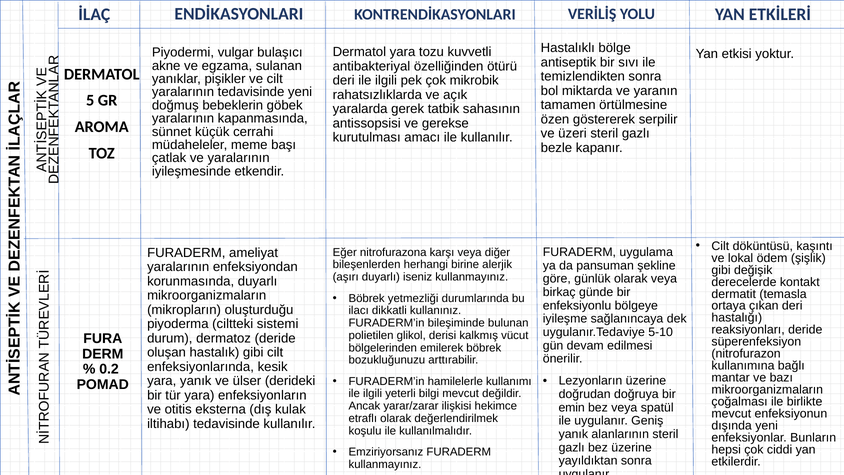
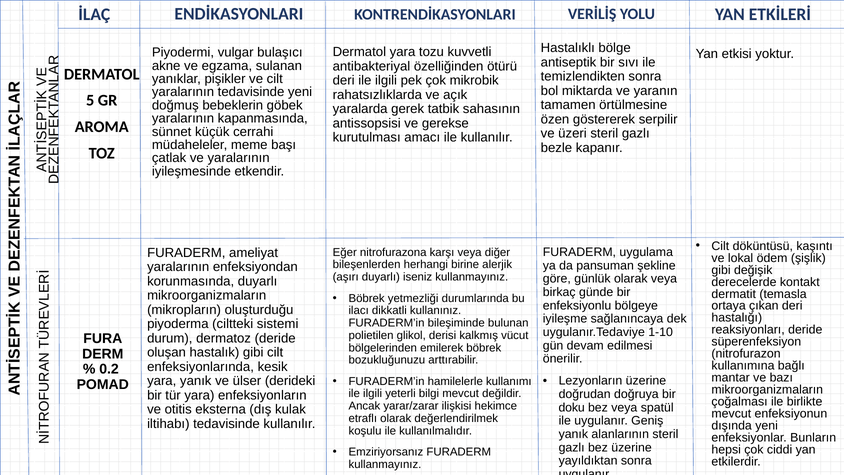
5-10: 5-10 -> 1-10 (661, 332)
emin: emin -> doku (572, 407)
